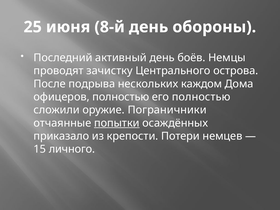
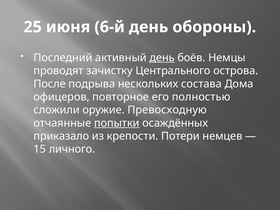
8-й: 8-й -> 6-й (110, 27)
день underline: none -> present (162, 58)
каждом: каждом -> состава (201, 84)
офицеров полностью: полностью -> повторное (121, 97)
Пограничники: Пограничники -> Превосходную (167, 110)
